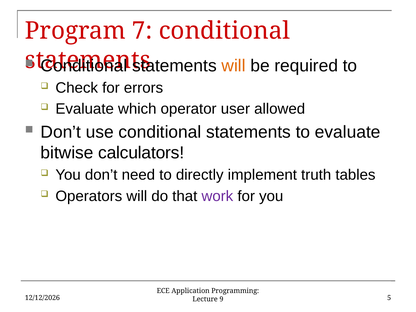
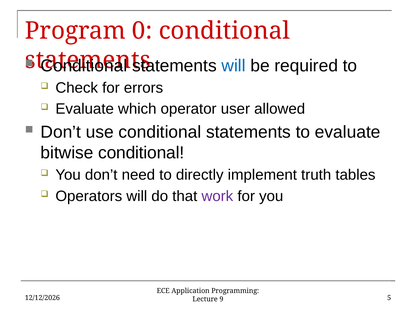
7: 7 -> 0 (142, 31)
will colour: orange -> blue (234, 66)
bitwise calculators: calculators -> conditional (141, 153)
